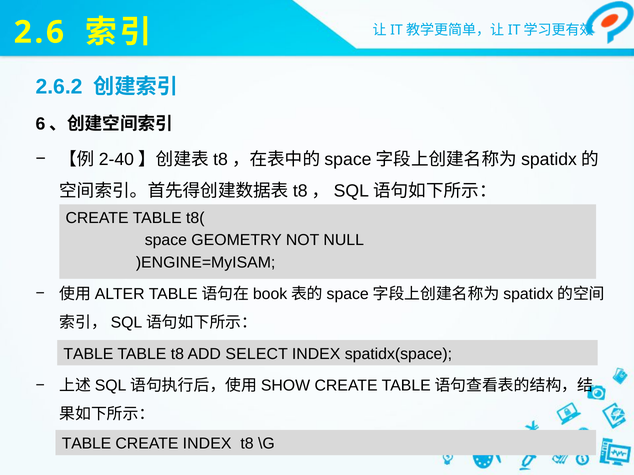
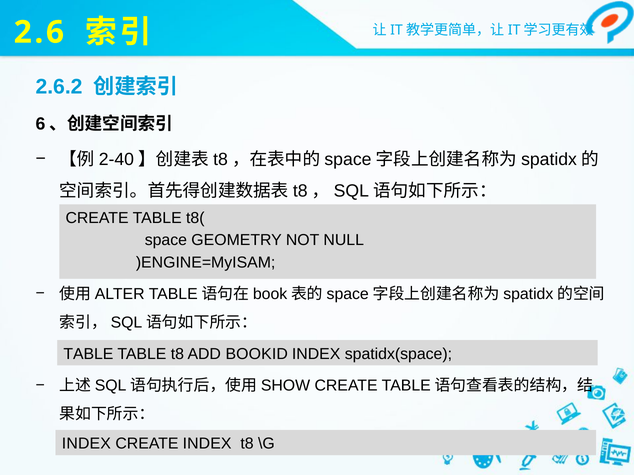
SELECT: SELECT -> BOOKID (257, 354)
TABLE: TABLE -> INDEX (86, 444)
